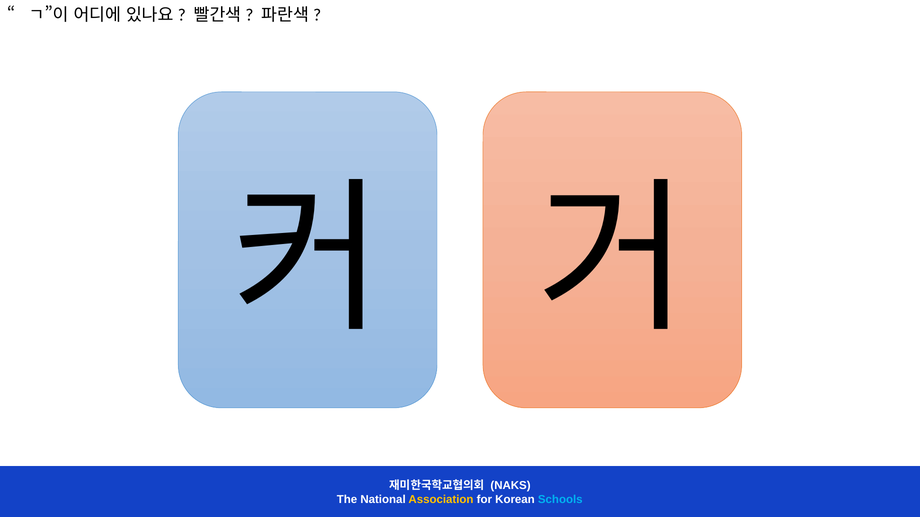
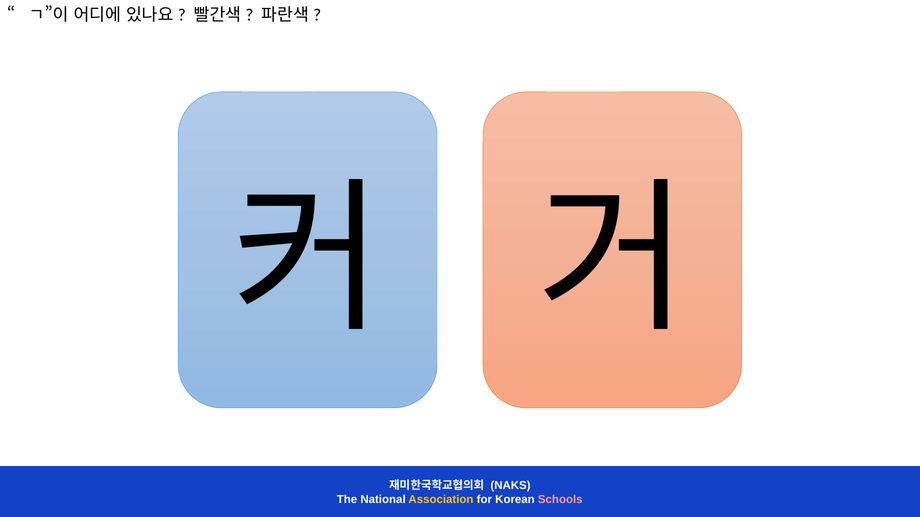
Schools colour: light blue -> pink (560, 500)
